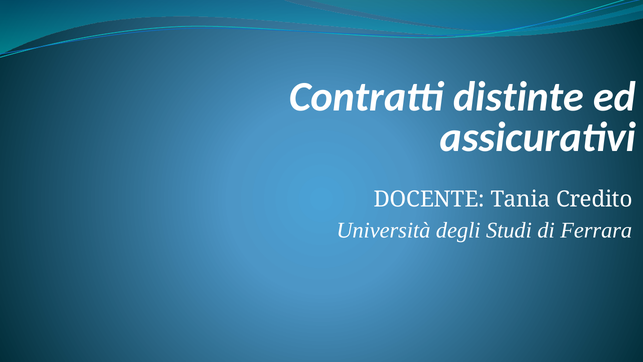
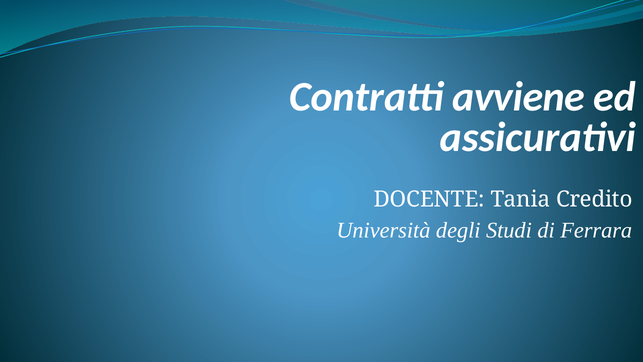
distinte: distinte -> avviene (519, 97)
